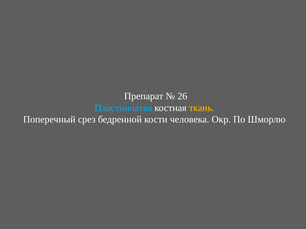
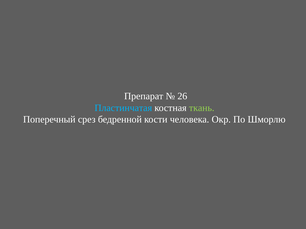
ткань colour: yellow -> light green (202, 108)
